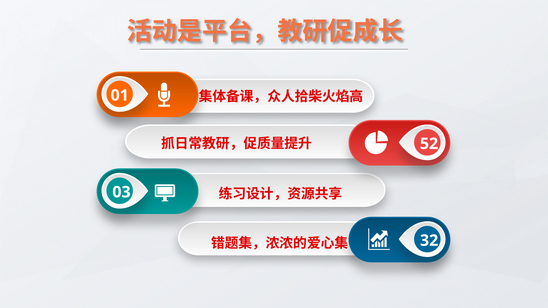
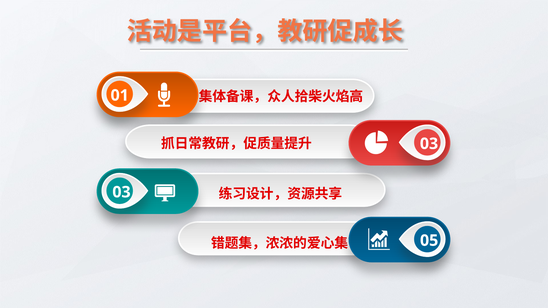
52: 52 -> 03 (429, 144)
32: 32 -> 05 (429, 241)
